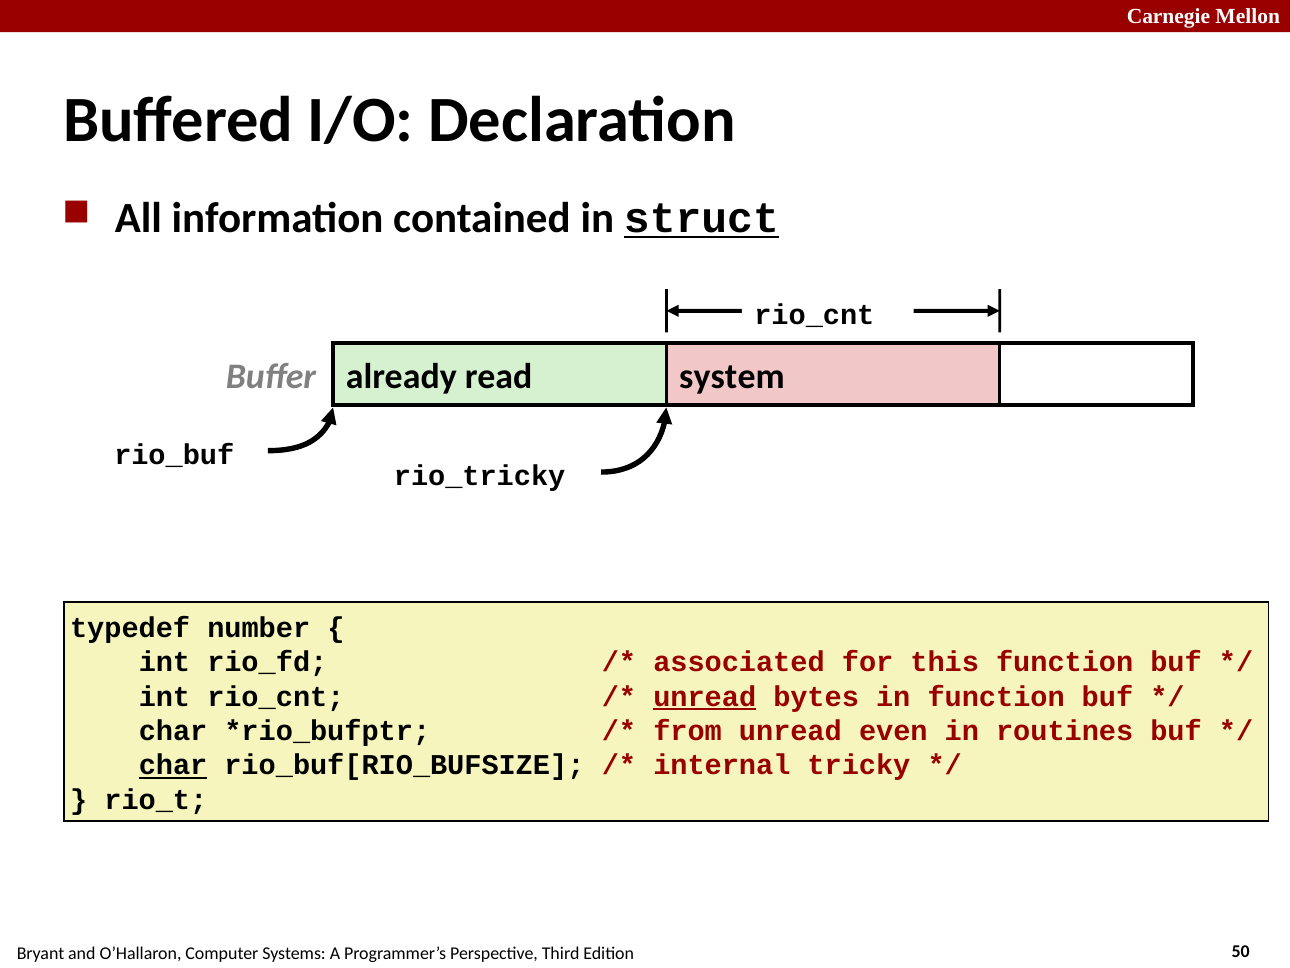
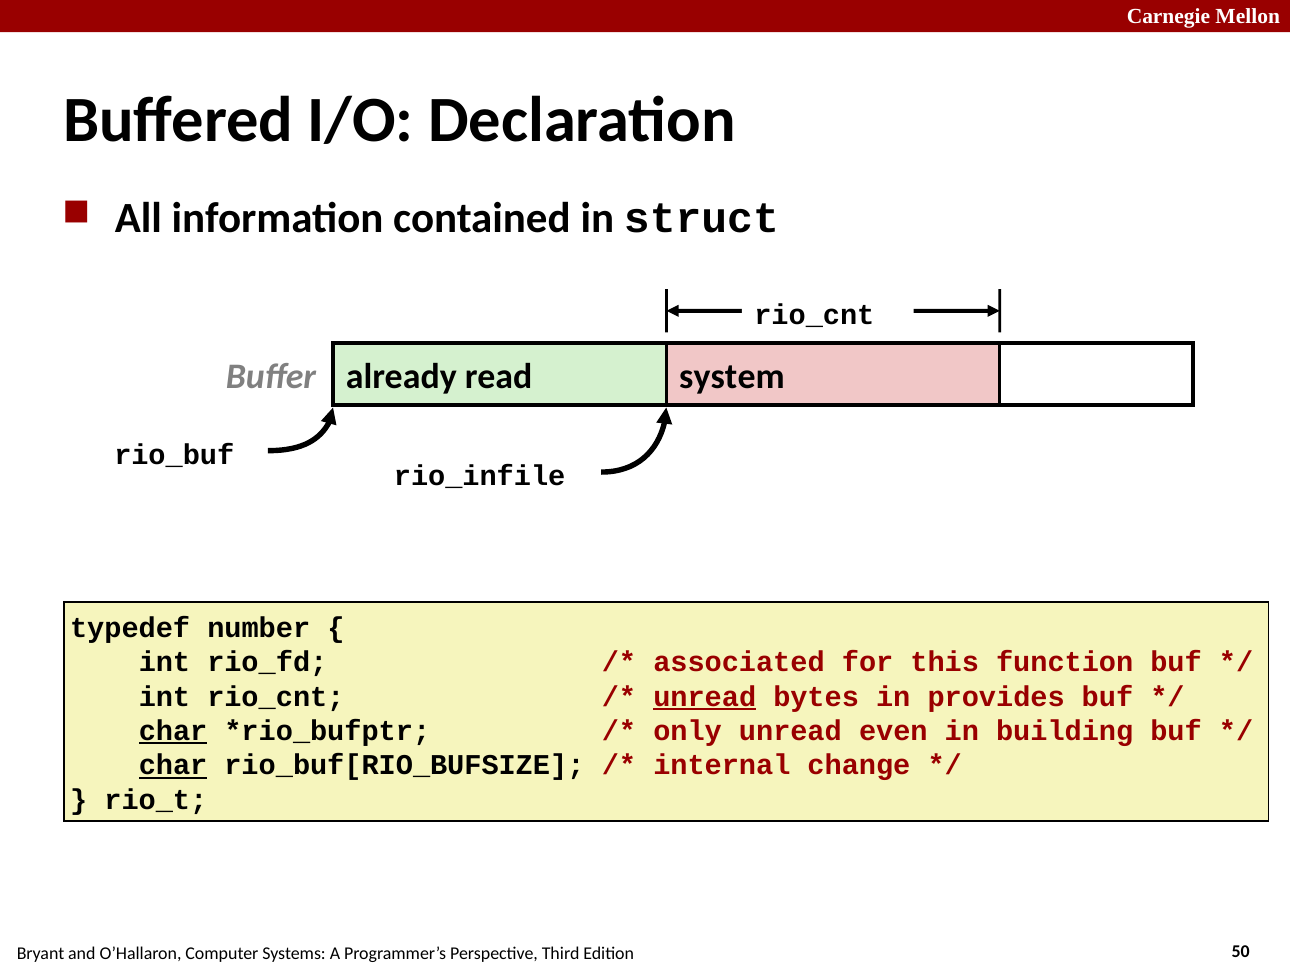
struct underline: present -> none (701, 218)
rio_tricky: rio_tricky -> rio_infile (480, 476)
in function: function -> provides (996, 696)
char underline: none -> present (173, 731)
from: from -> only (688, 731)
routines: routines -> building (1065, 731)
tricky: tricky -> change (859, 765)
